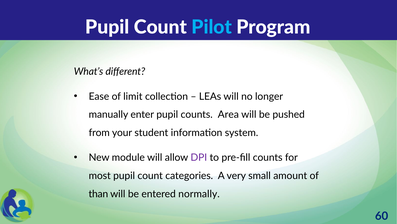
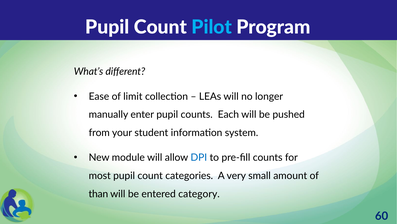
Area: Area -> Each (228, 114)
DPI colour: purple -> blue (199, 157)
normally: normally -> category (199, 194)
